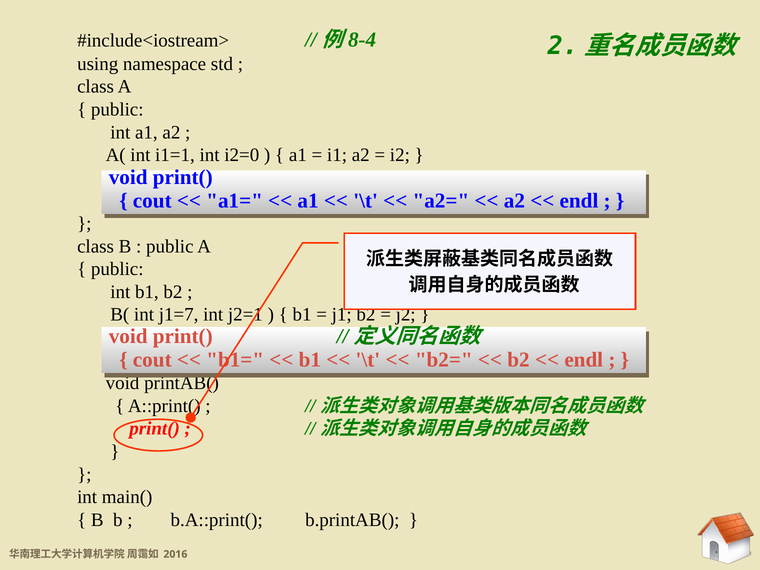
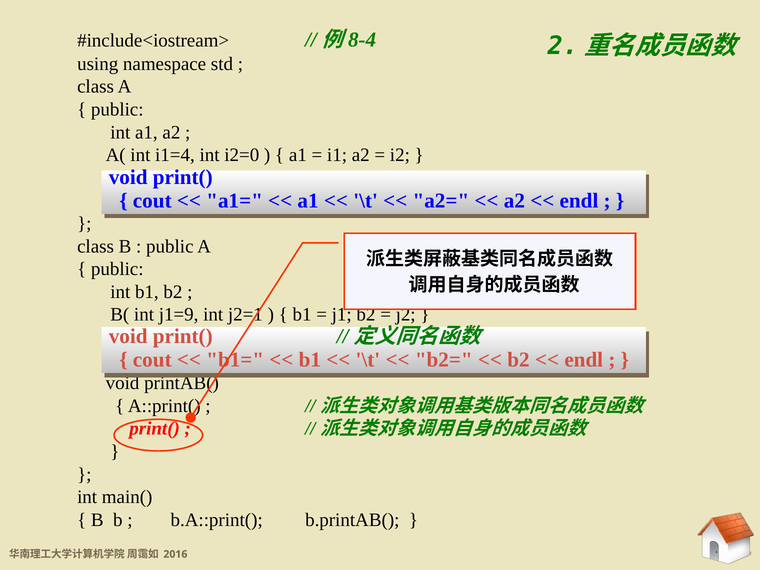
i1=1: i1=1 -> i1=4 (175, 155)
j1=7: j1=7 -> j1=9 (179, 315)
